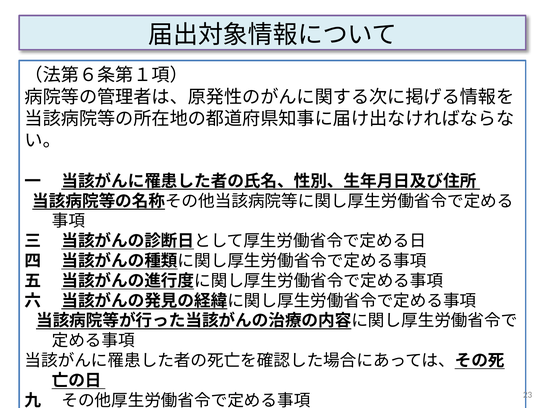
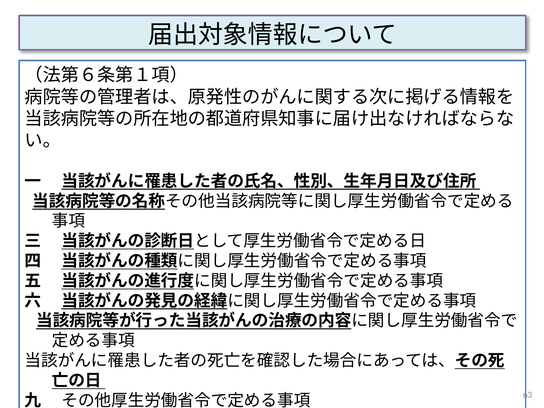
23: 23 -> 63 (528, 395)
